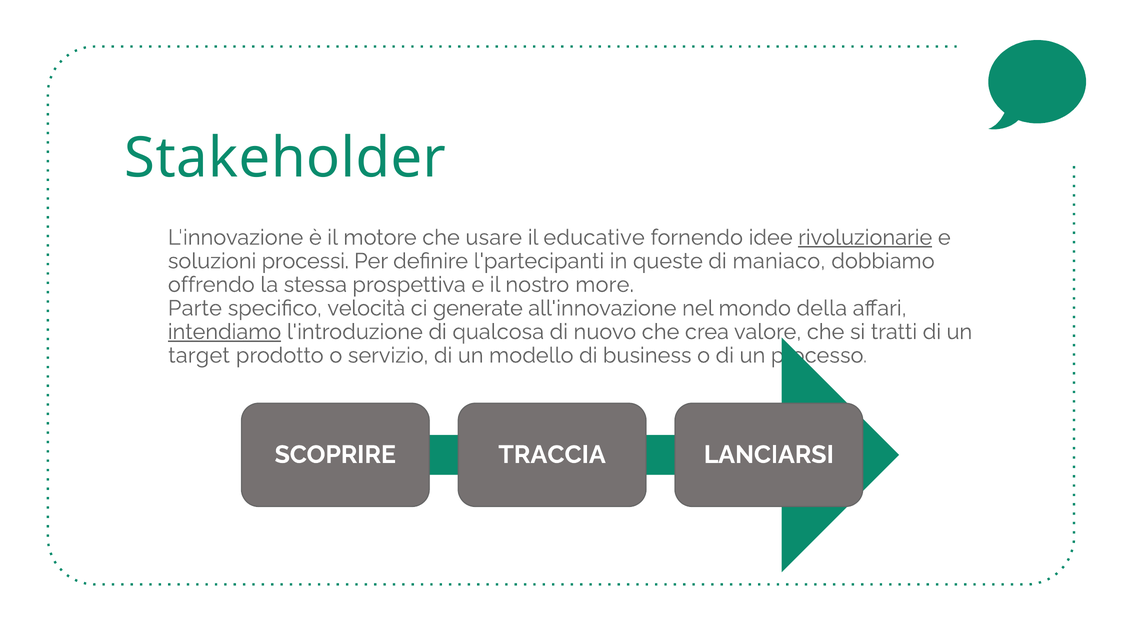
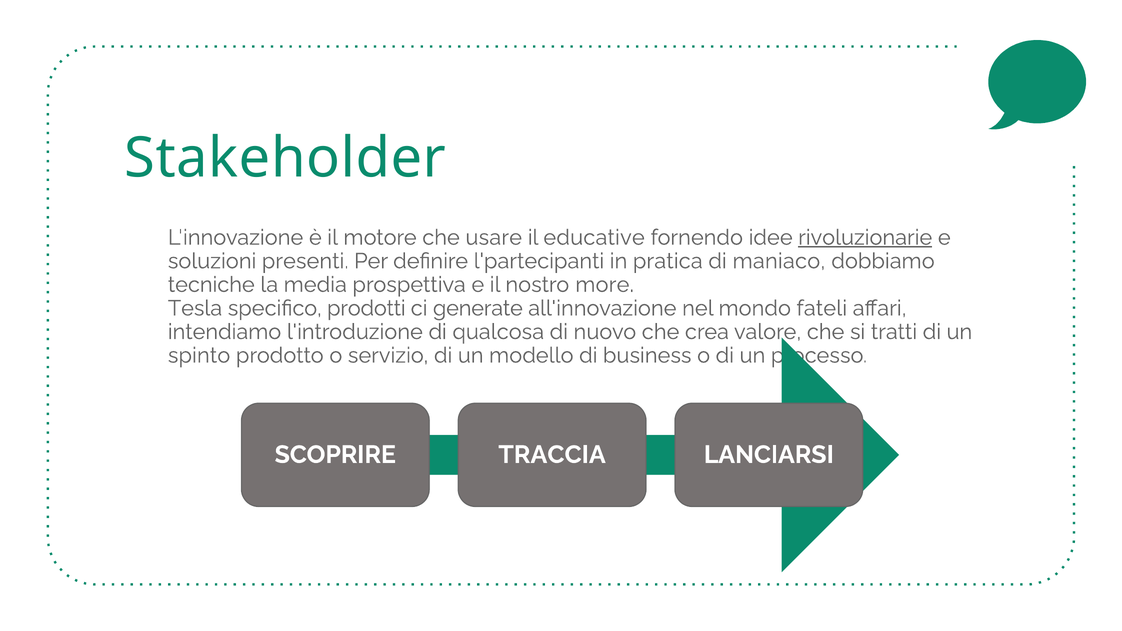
processi: processi -> presenti (305, 261)
queste: queste -> pratica (668, 261)
offrendo: offrendo -> tecniche (211, 285)
stessa: stessa -> media (315, 285)
Parte: Parte -> Tesla (195, 308)
velocità: velocità -> prodotti (366, 308)
della: della -> fateli (822, 308)
intendiamo underline: present -> none (225, 332)
target: target -> spinto (199, 356)
